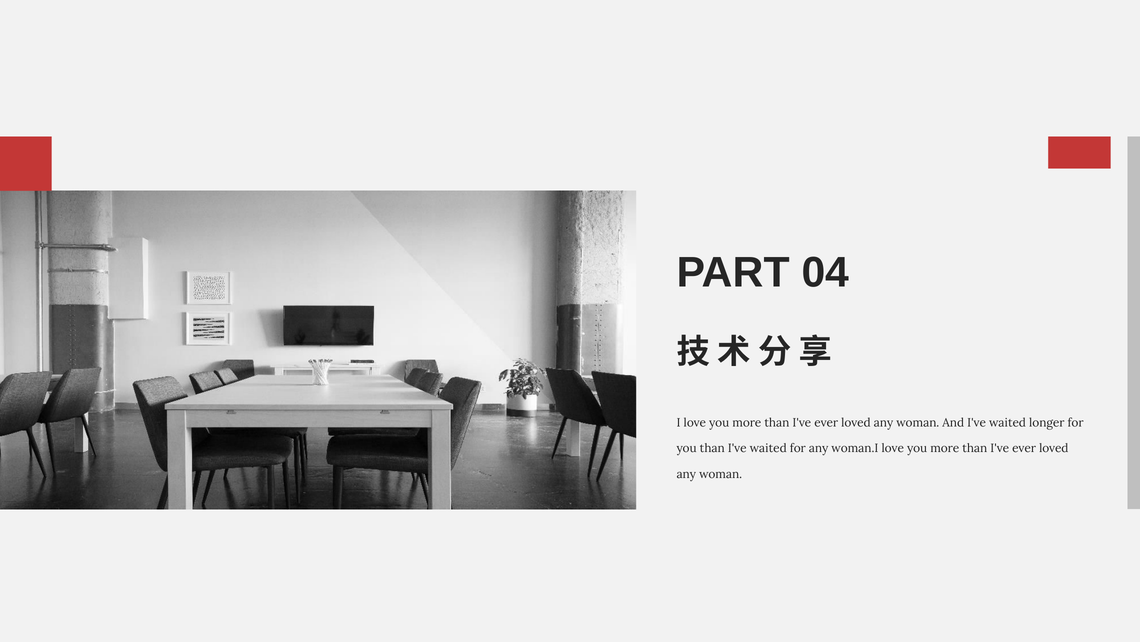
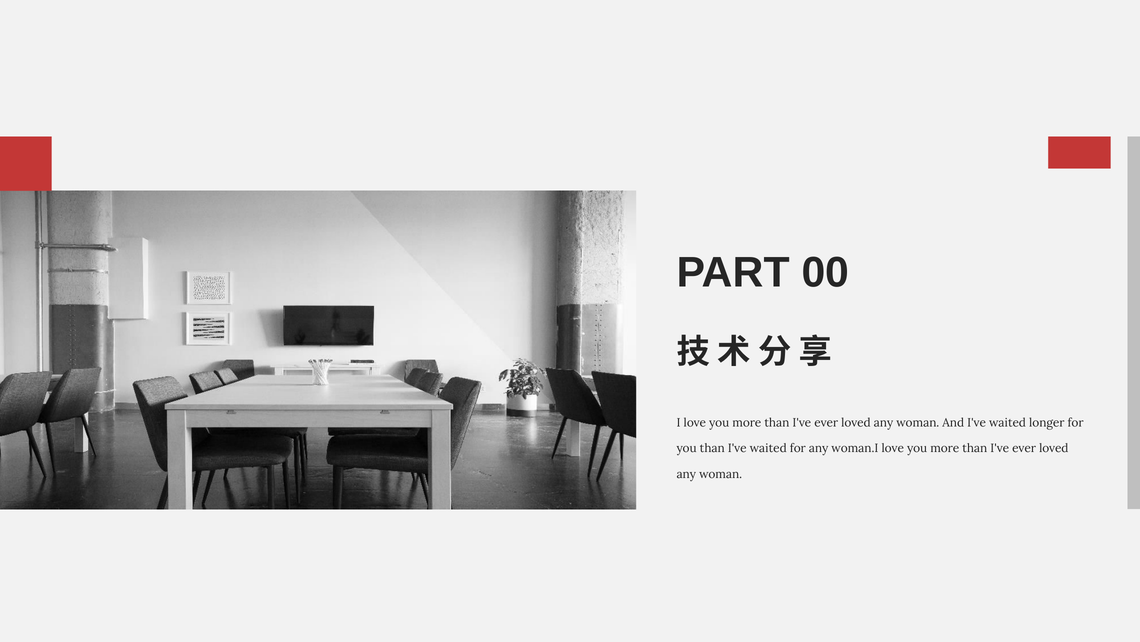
04: 04 -> 00 (825, 273)
